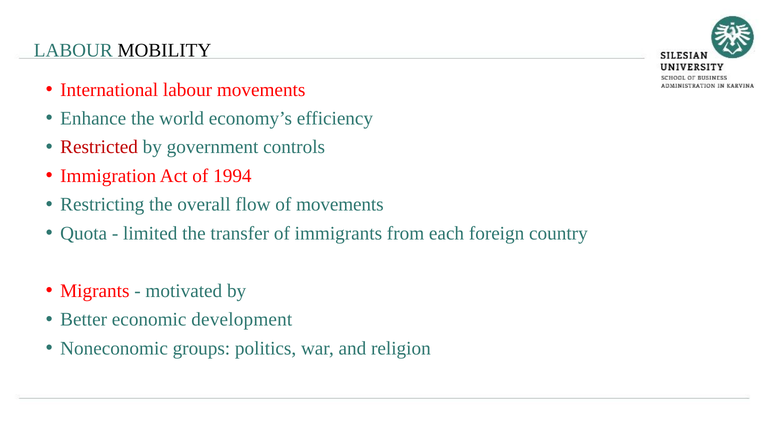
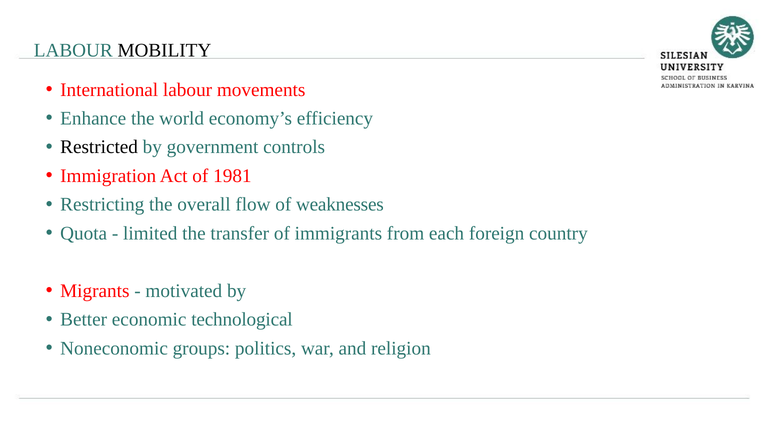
Restricted colour: red -> black (99, 147)
1994: 1994 -> 1981 (232, 176)
of movements: movements -> weaknesses (340, 205)
development: development -> technological (242, 320)
